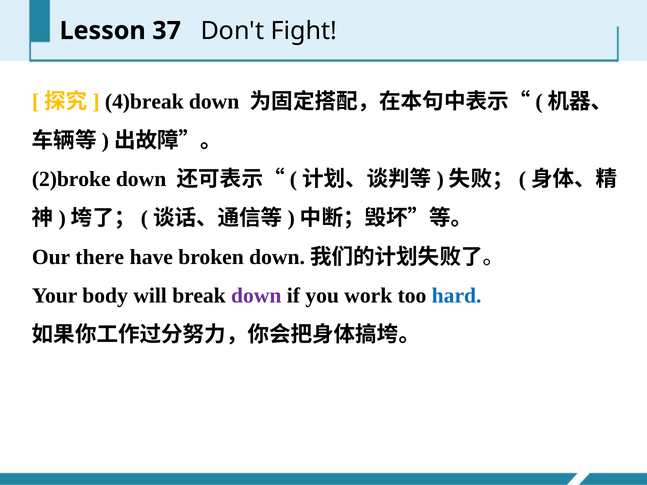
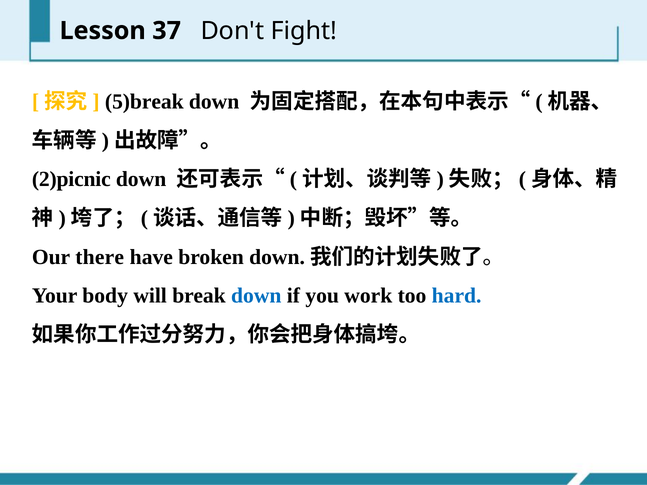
4)break: 4)break -> 5)break (144, 102)
2)broke: 2)broke -> 2)picnic (71, 179)
down colour: purple -> blue (256, 296)
